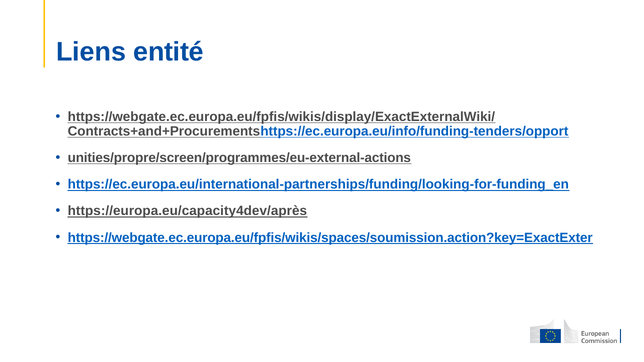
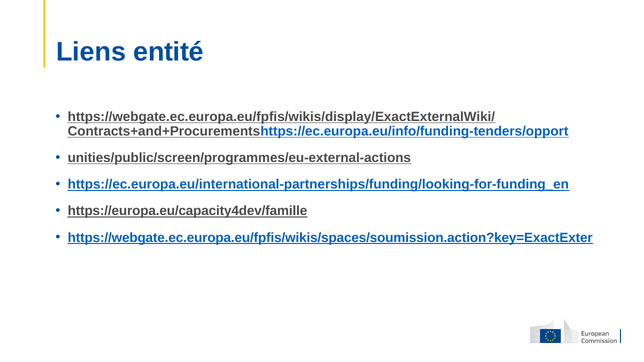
unities/propre/screen/programmes/eu-external-actions: unities/propre/screen/programmes/eu-external-actions -> unities/public/screen/programmes/eu-external-actions (239, 158)
https://europa.eu/capacity4dev/après: https://europa.eu/capacity4dev/après -> https://europa.eu/capacity4dev/famille (187, 211)
